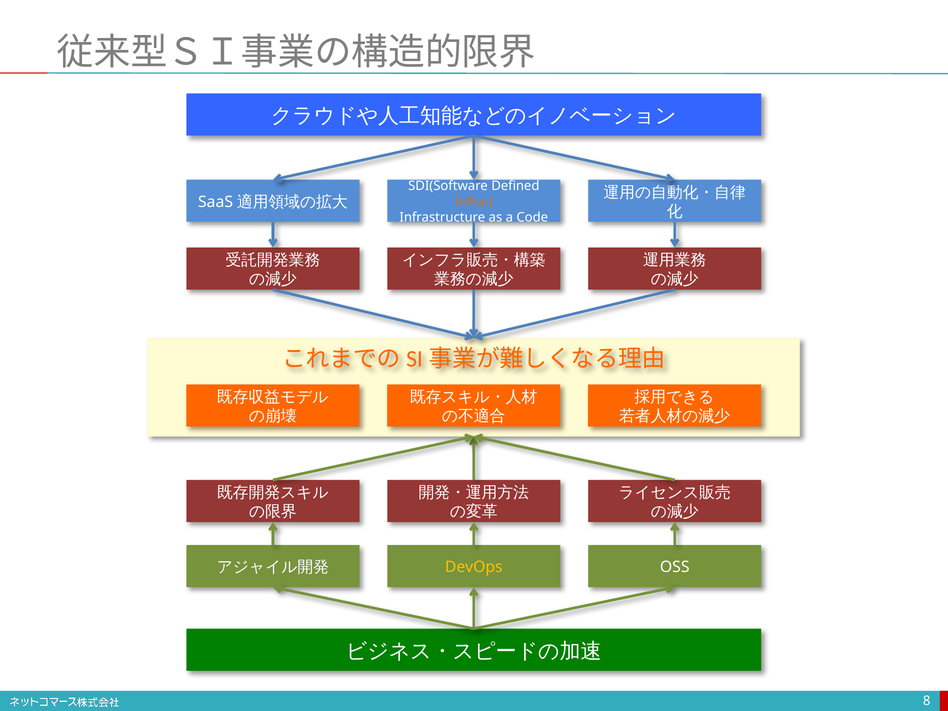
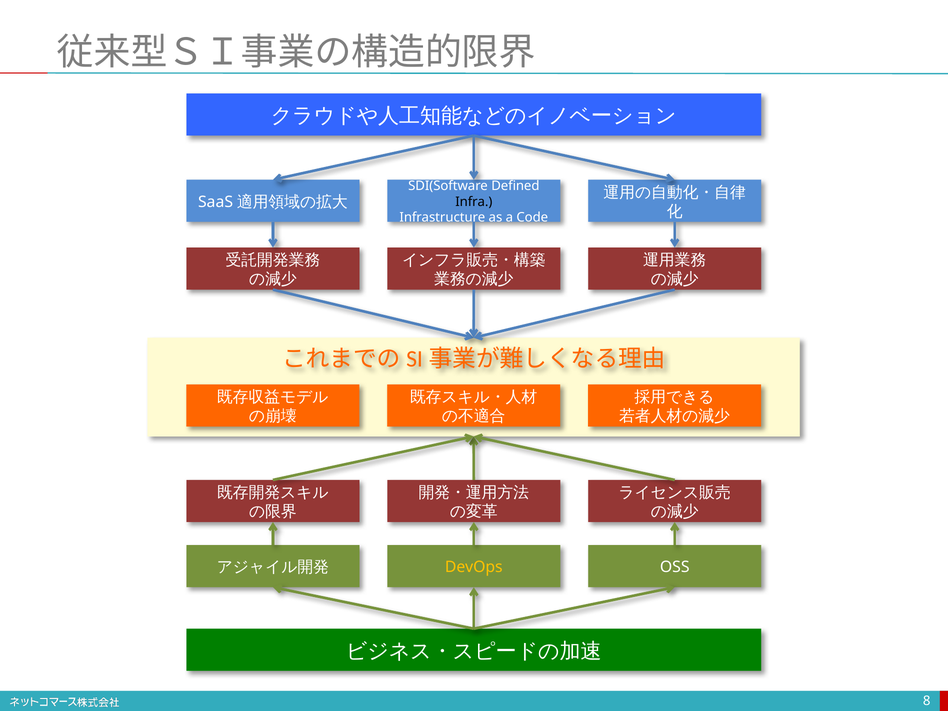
Infra colour: orange -> black (474, 202)
